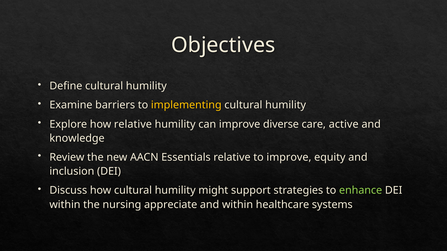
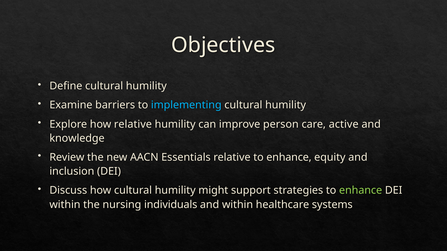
implementing colour: yellow -> light blue (186, 105)
diverse: diverse -> person (281, 124)
relative to improve: improve -> enhance (289, 158)
appreciate: appreciate -> individuals (171, 205)
